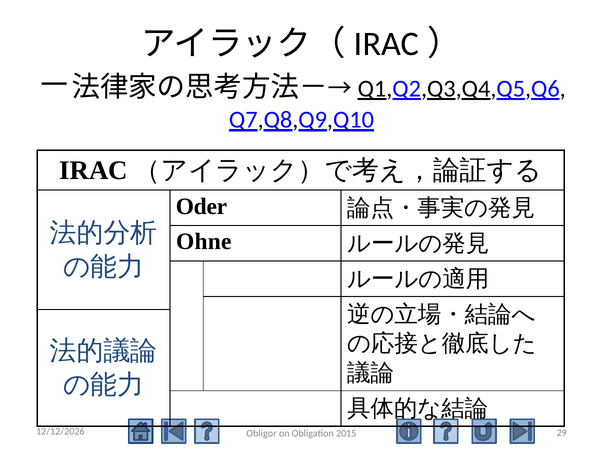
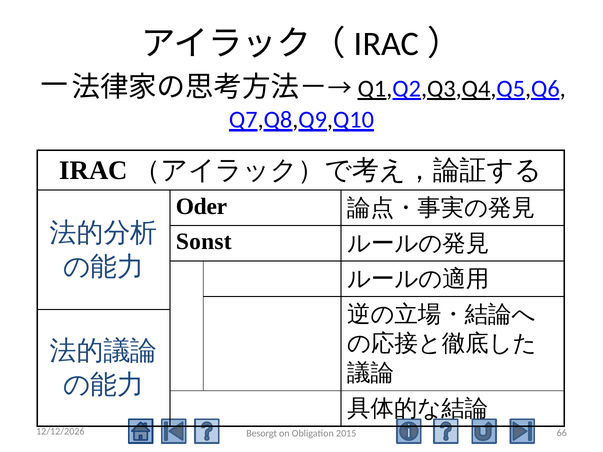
Ohne: Ohne -> Sonst (204, 242)
29: 29 -> 66 (562, 433)
Obligor: Obligor -> Besorgt (262, 433)
